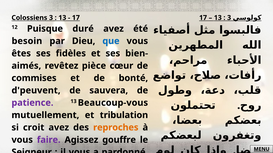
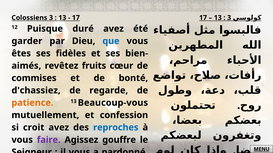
besoin: besoin -> garder (27, 41)
pièce: pièce -> fruits (94, 66)
d'peuvent: d'peuvent -> d'chassiez (36, 91)
sauvera: sauvera -> regarde (109, 91)
patience colour: purple -> orange (32, 103)
tribulation: tribulation -> confession (124, 115)
reproches colour: orange -> blue (116, 128)
